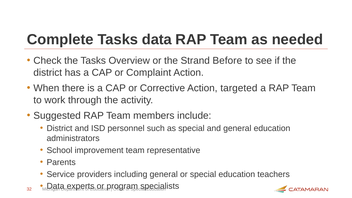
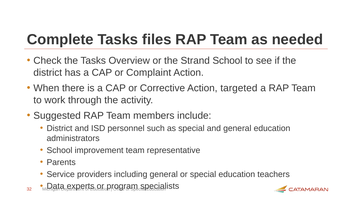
Tasks data: data -> files (157, 39)
Strand Before: Before -> School (227, 61)
